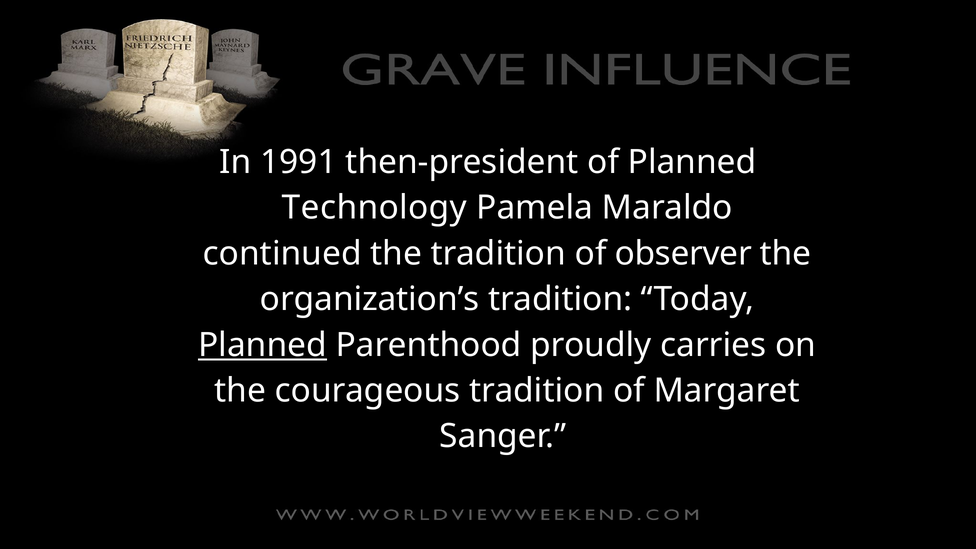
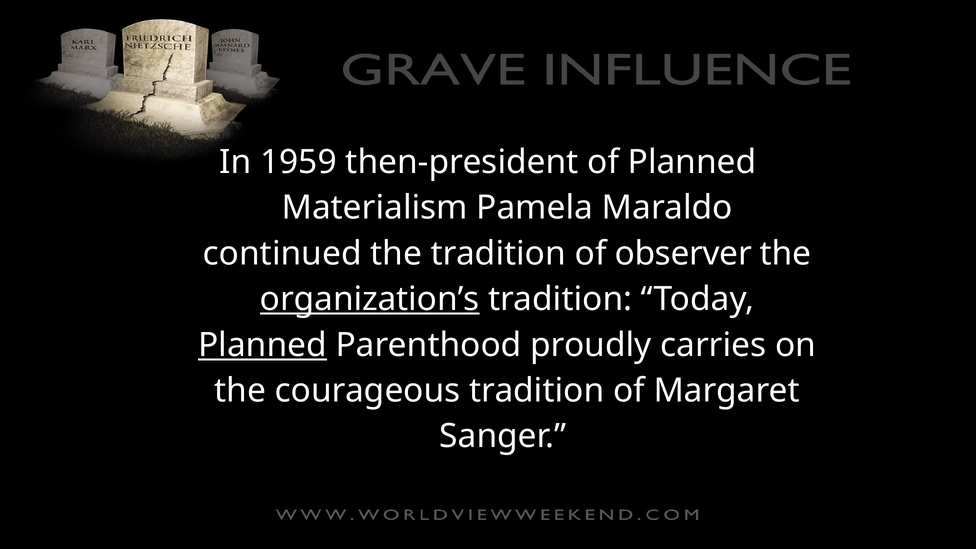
1991: 1991 -> 1959 (298, 162)
Technology: Technology -> Materialism (375, 208)
organization’s underline: none -> present (370, 299)
